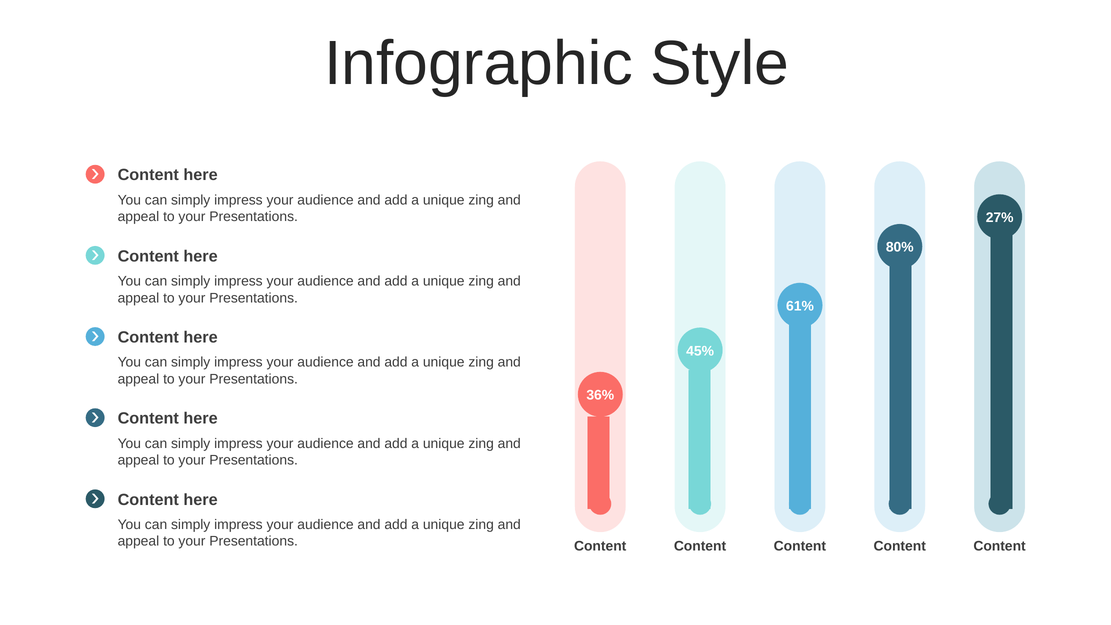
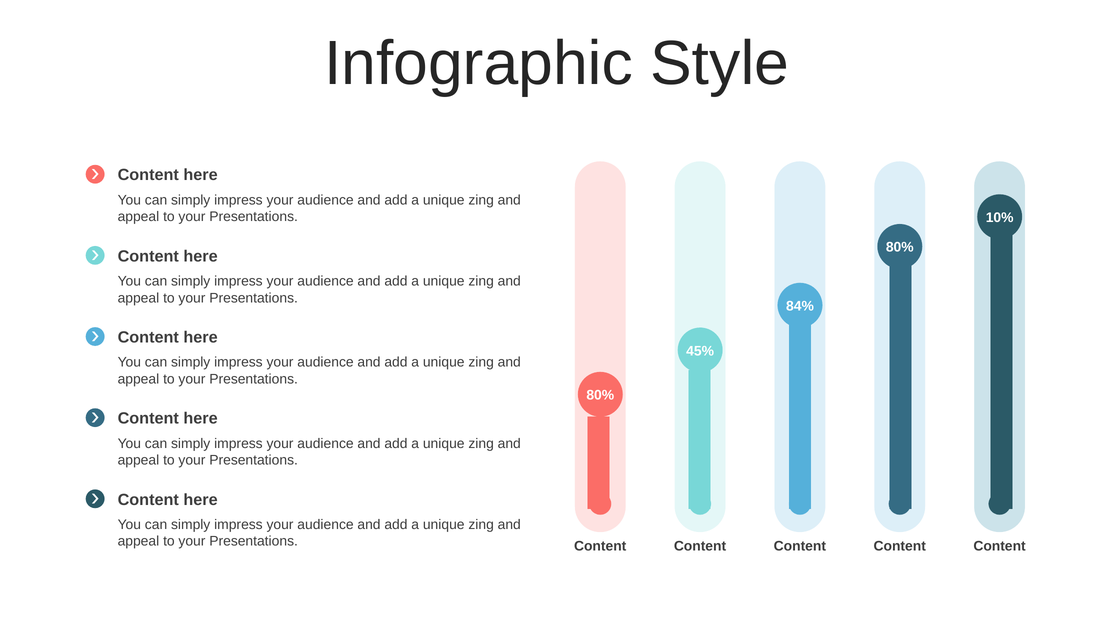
27%: 27% -> 10% (1000, 218)
61%: 61% -> 84% (800, 306)
36%: 36% -> 80% (600, 395)
